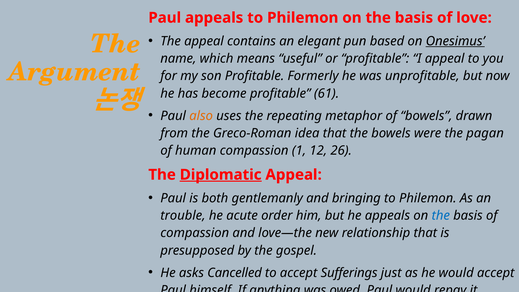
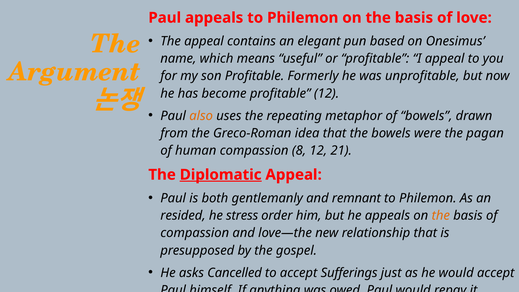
Onesimus underline: present -> none (455, 41)
profitable 61: 61 -> 12 (327, 93)
1: 1 -> 8 (299, 151)
26: 26 -> 21 (341, 151)
bringing: bringing -> remnant (356, 198)
trouble: trouble -> resided (183, 216)
acute: acute -> stress (242, 216)
the colour: blue -> orange (441, 216)
